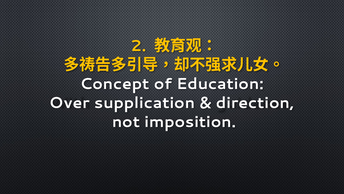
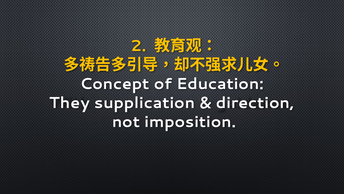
Over: Over -> They (69, 103)
